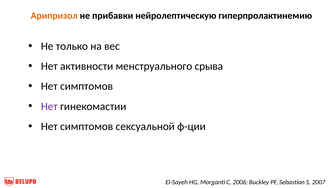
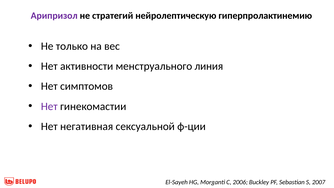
Арипризол colour: orange -> purple (54, 16)
прибавки: прибавки -> стратегий (113, 16)
срыва: срыва -> линия (209, 66)
симптомов: симптомов -> негативная (87, 126)
